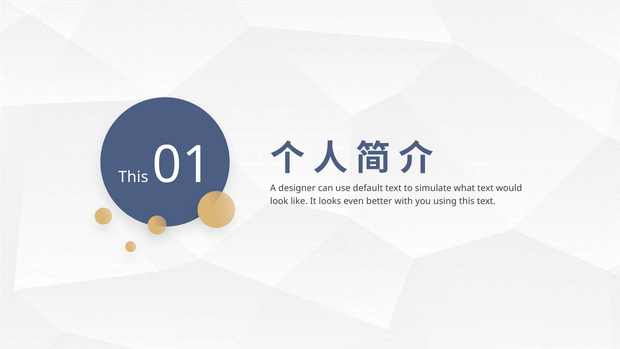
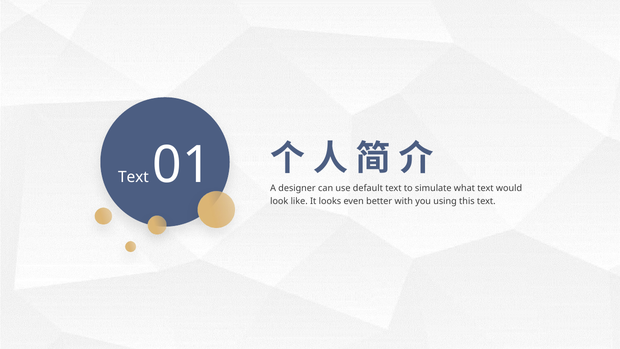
This: This -> Text (133, 177)
